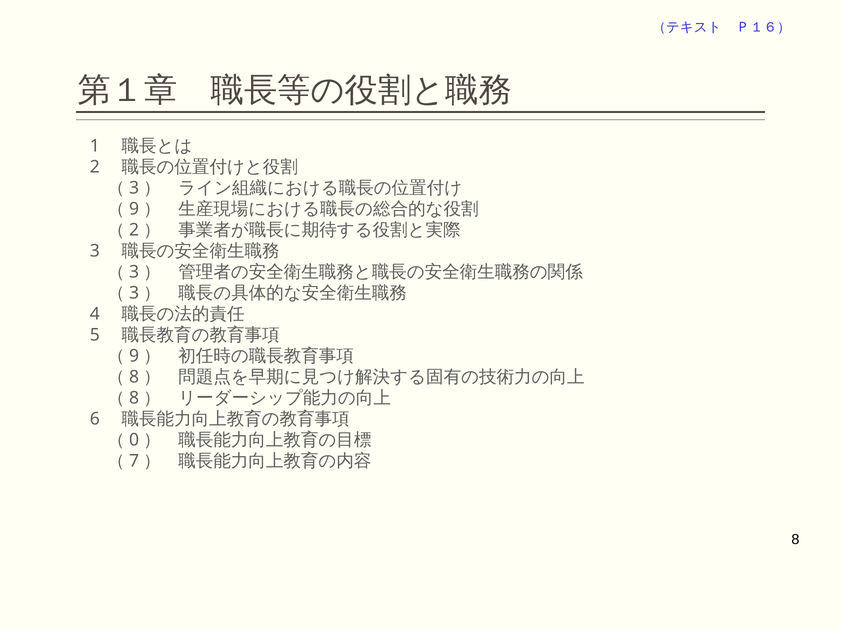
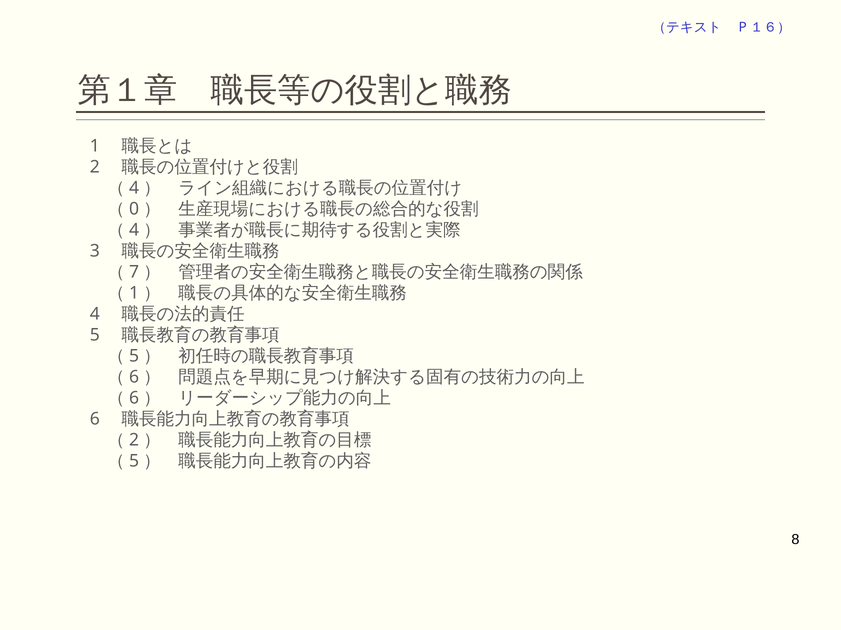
3: 3 -> 4 (134, 188)
9: 9 -> 0 (134, 209)
2: 2 -> 4 (134, 230)
3: 3 -> 7 (134, 272)
3: 3 -> 1 (134, 293)
9: 9 -> 5 (134, 356)
8: 8 -> 6 (134, 378)
8: 8 -> 6 (134, 399)
0: 0 -> 2 (134, 441)
7: 7 -> 5 (134, 462)
